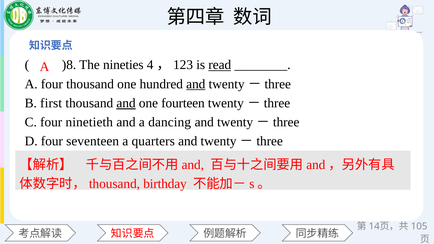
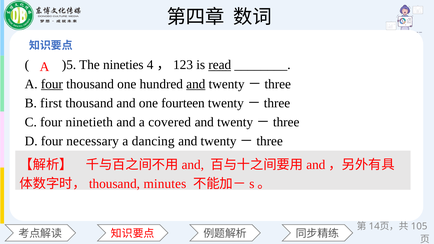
)8: )8 -> )5 (69, 65)
four underline: none -> present (52, 84)
and underline: present -> none (126, 103)
dancing: dancing -> covered (170, 122)
seventeen: seventeen -> necessary (93, 141)
quarters: quarters -> dancing (153, 141)
birthday: birthday -> minutes (165, 184)
